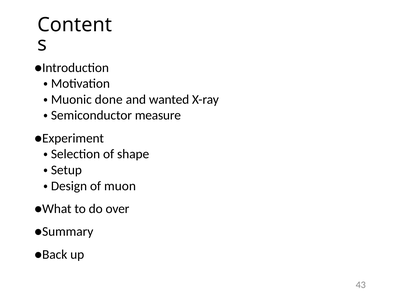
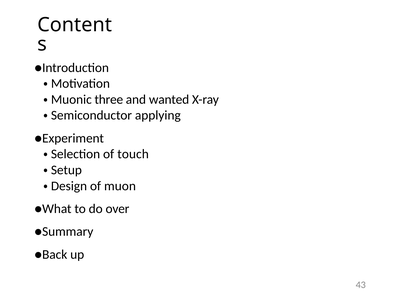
done: done -> three (109, 99)
measure: measure -> applying (158, 115)
shape: shape -> touch (133, 154)
